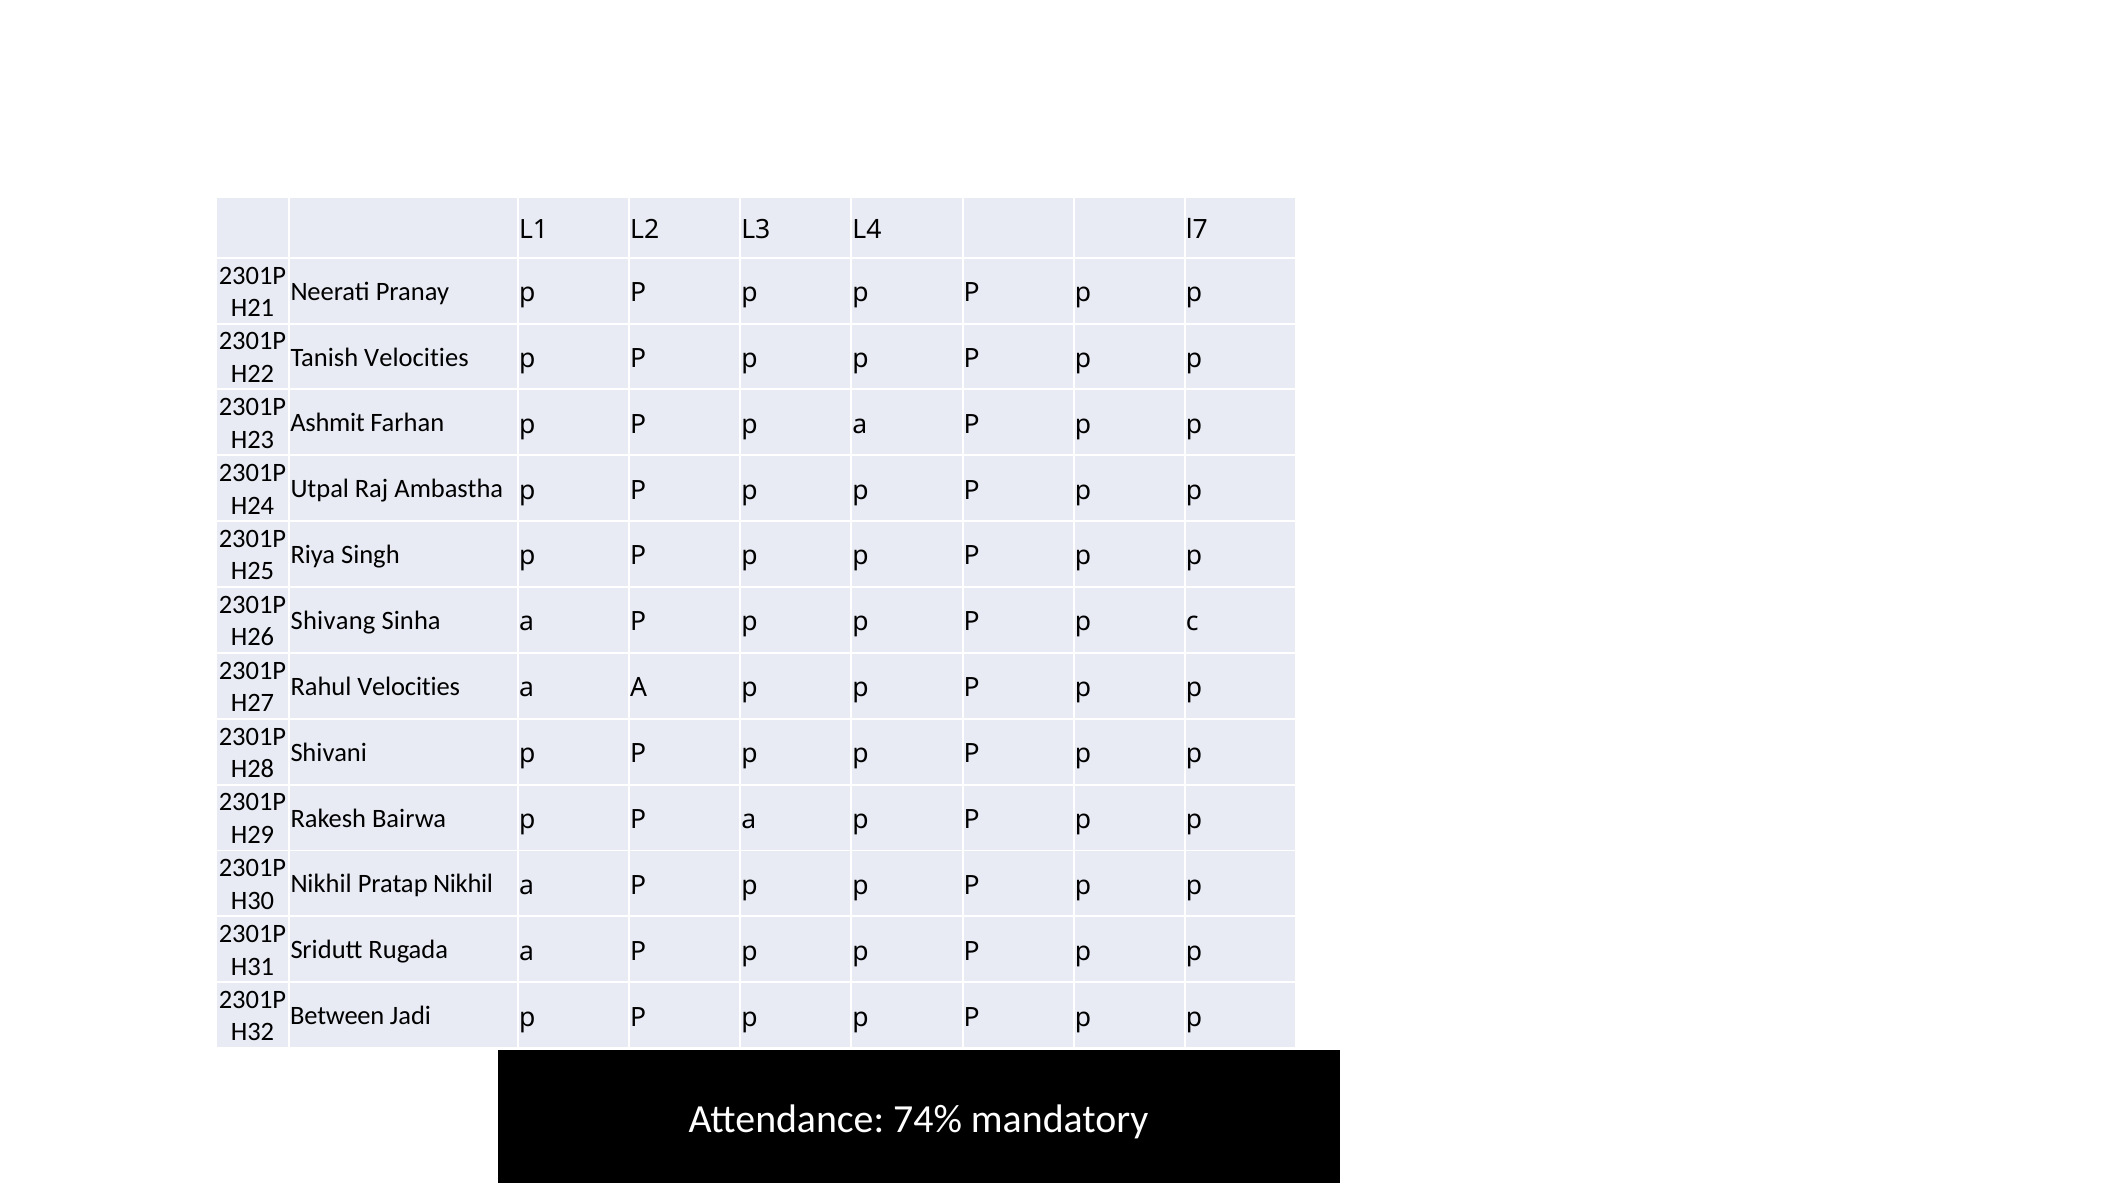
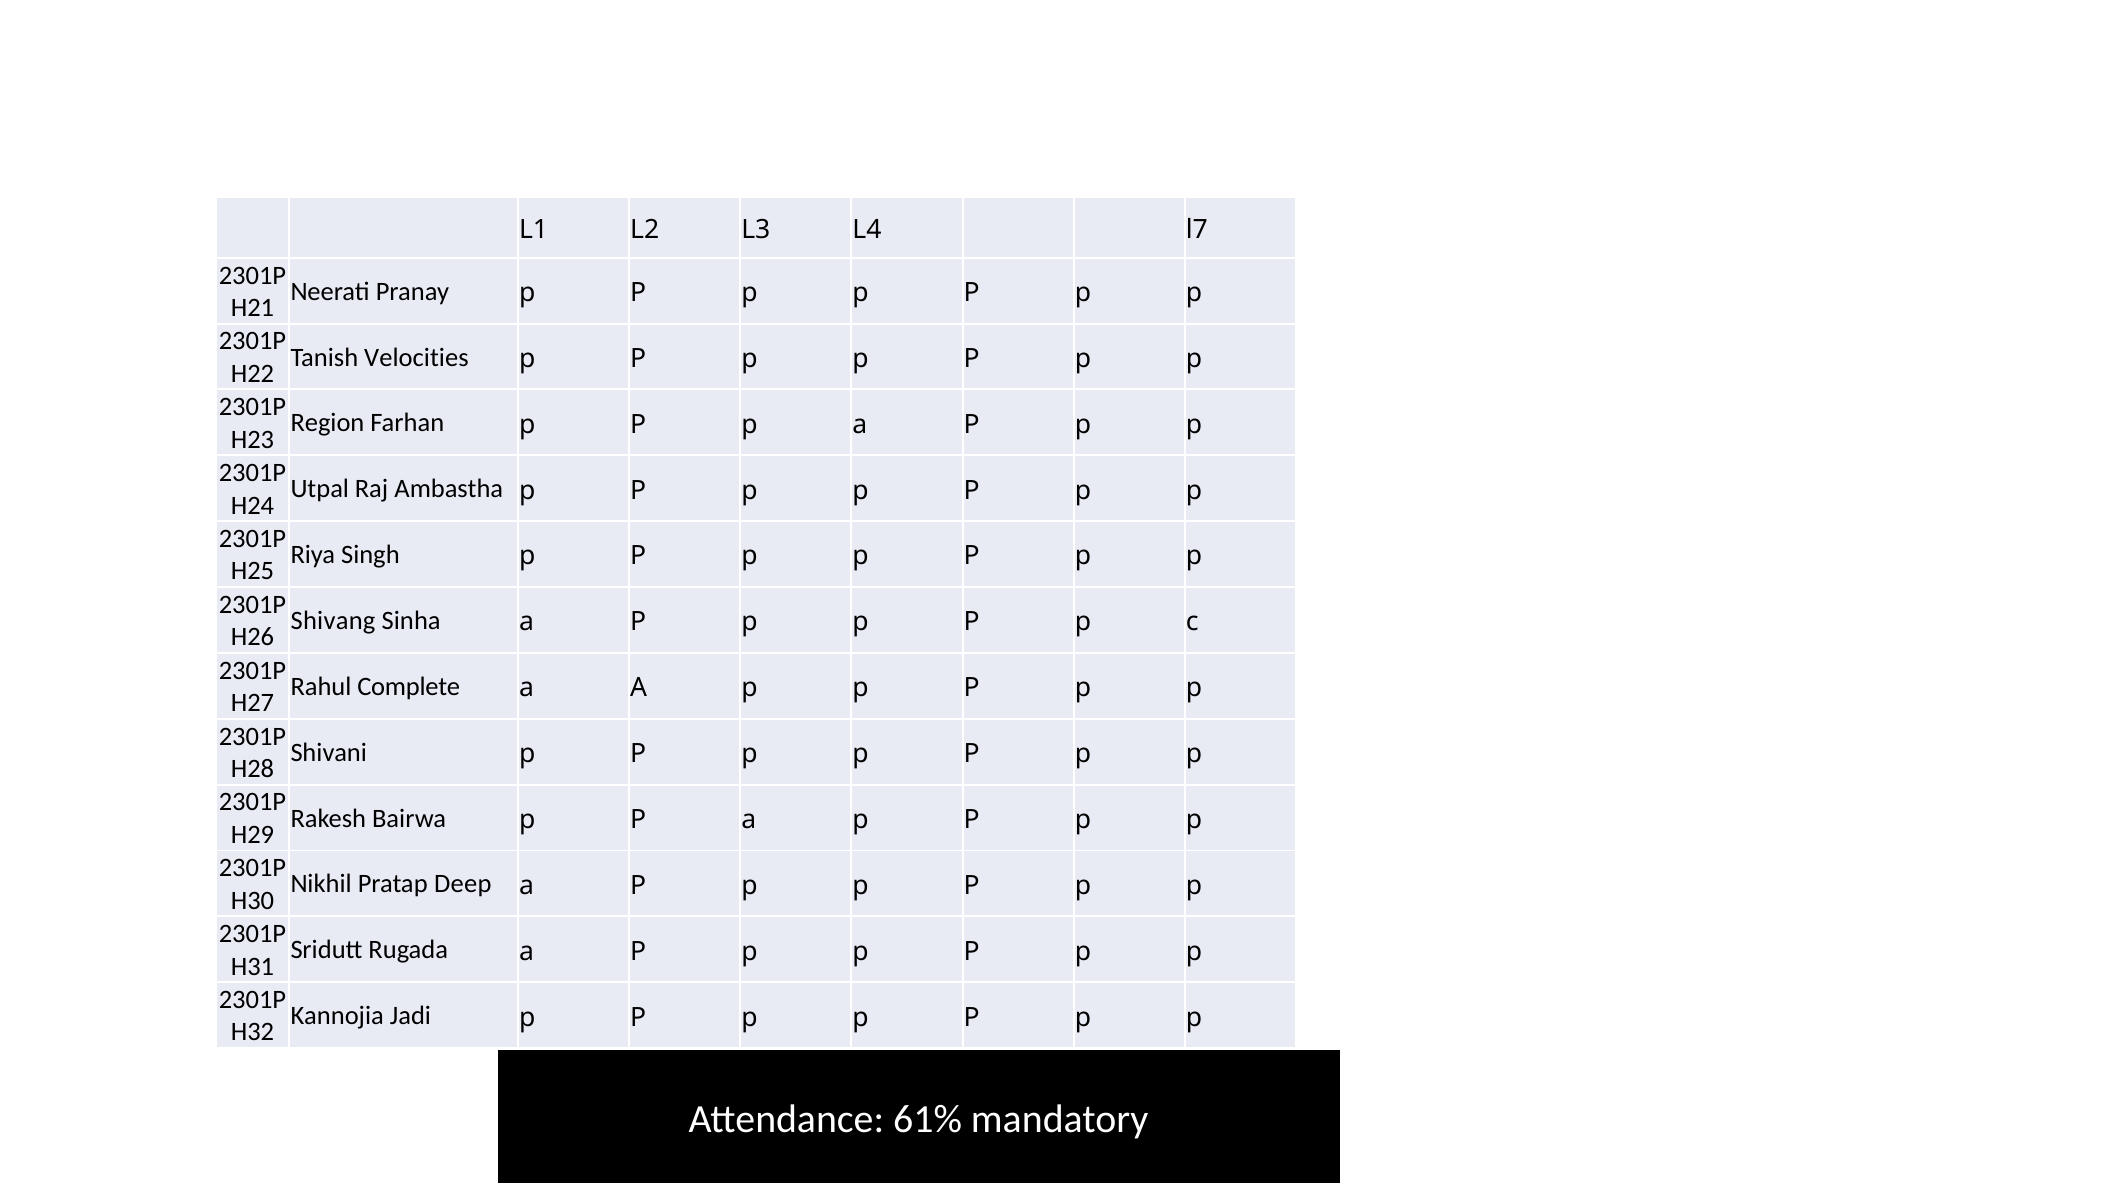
Ashmit: Ashmit -> Region (327, 423)
Rahul Velocities: Velocities -> Complete (409, 686)
Pratap Nikhil: Nikhil -> Deep (463, 884)
Between: Between -> Kannojia (337, 1016)
74%: 74% -> 61% (928, 1119)
